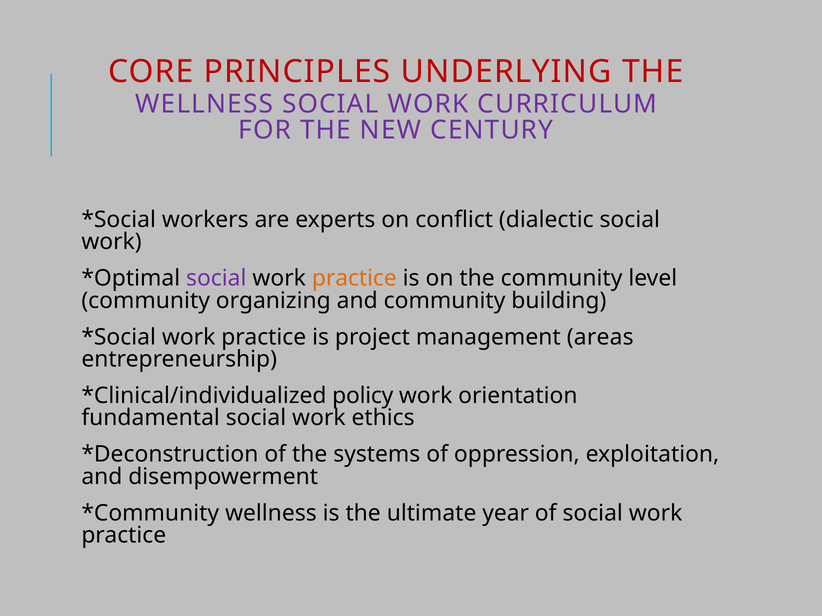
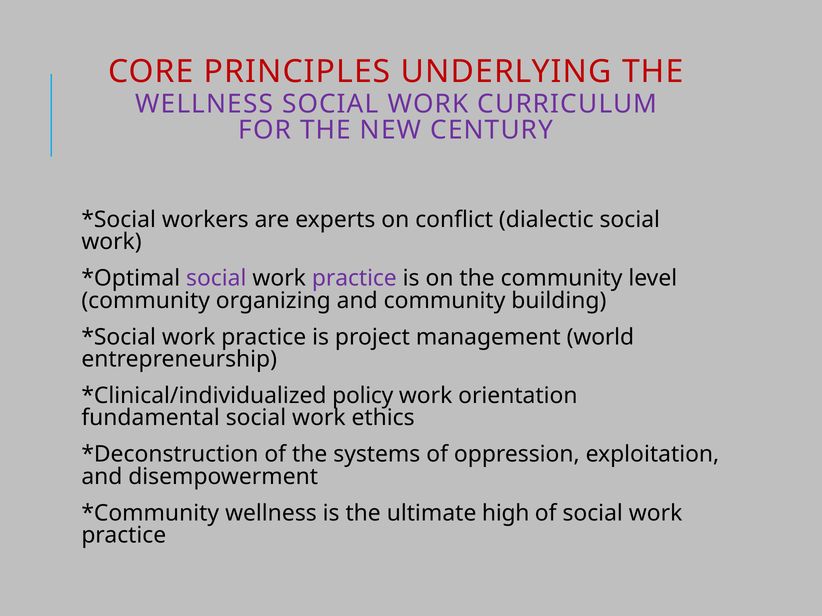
practice colour: orange -> purple (354, 279)
areas: areas -> world (600, 337)
year: year -> high (506, 514)
